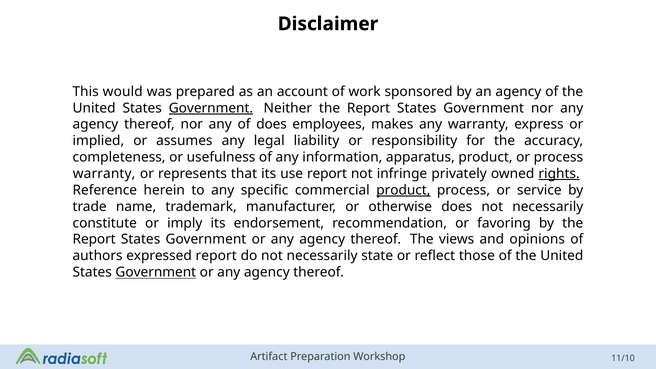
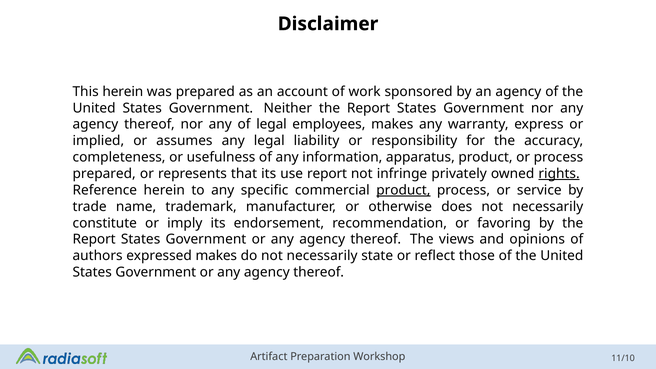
This would: would -> herein (123, 92)
Government underline: present -> none (211, 108)
of does: does -> legal (272, 124)
warranty: warranty -> prepared (104, 174)
expressed report: report -> makes (216, 256)
Government underline: present -> none (156, 272)
